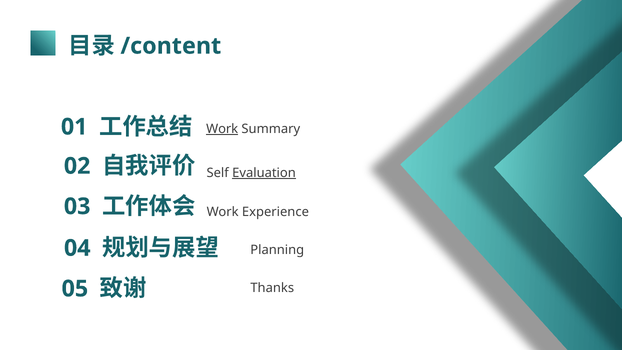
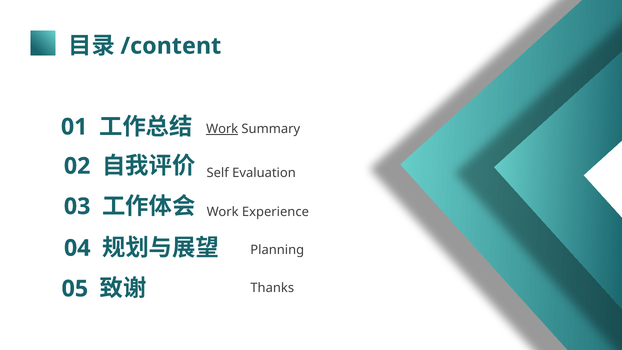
Evaluation underline: present -> none (264, 173)
